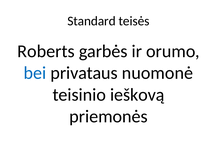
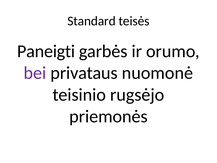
Roberts: Roberts -> Paneigti (46, 51)
bei colour: blue -> purple (35, 73)
ieškovą: ieškovą -> rugsėjo (137, 95)
